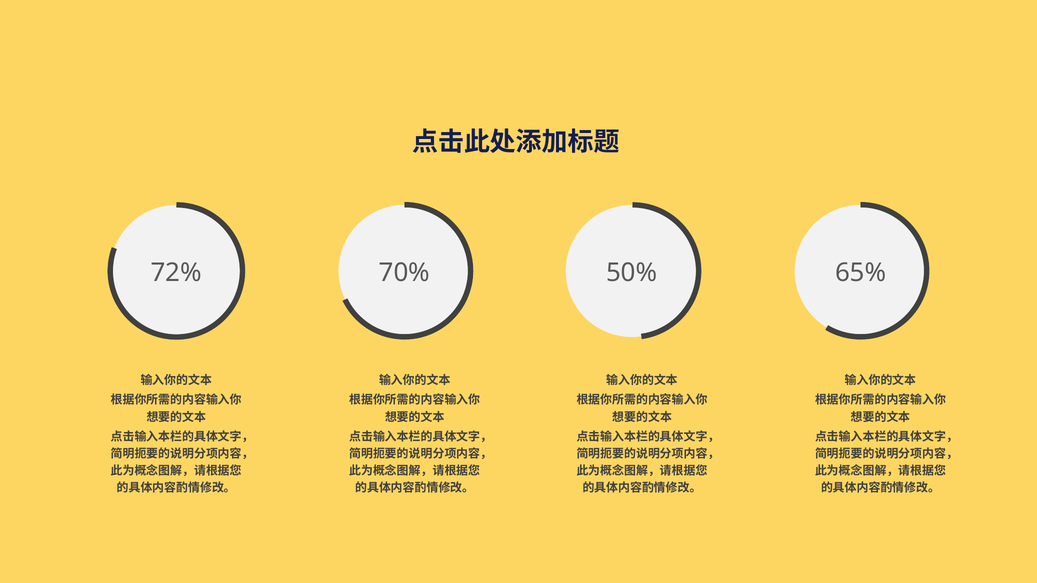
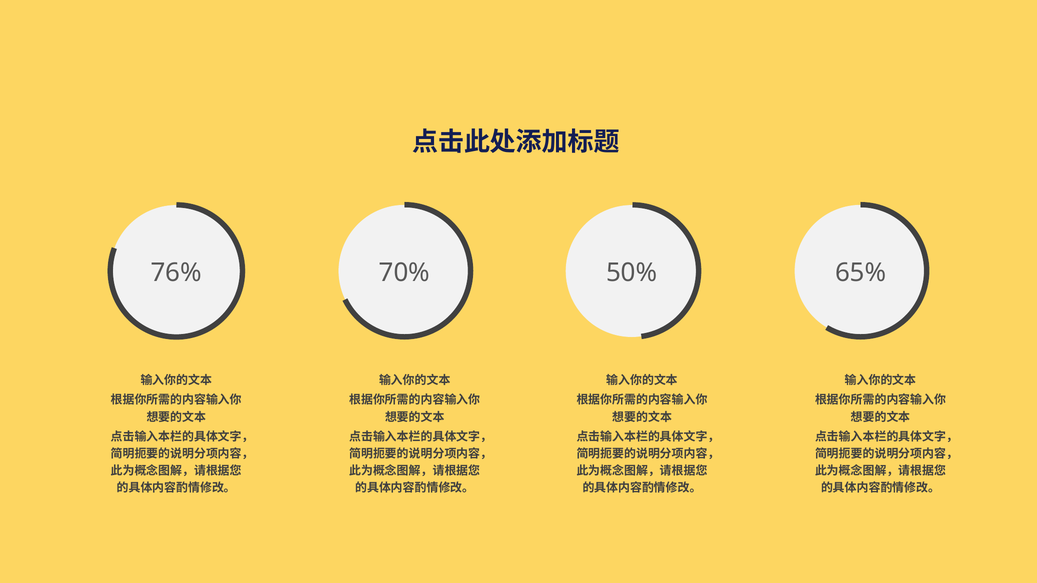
72%: 72% -> 76% (176, 273)
